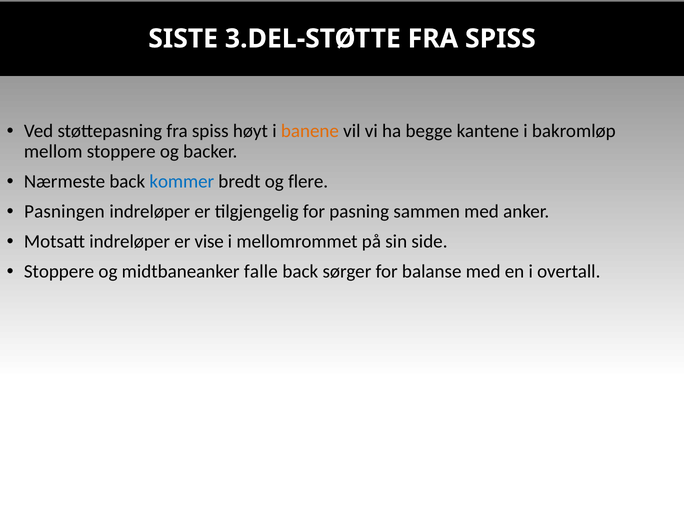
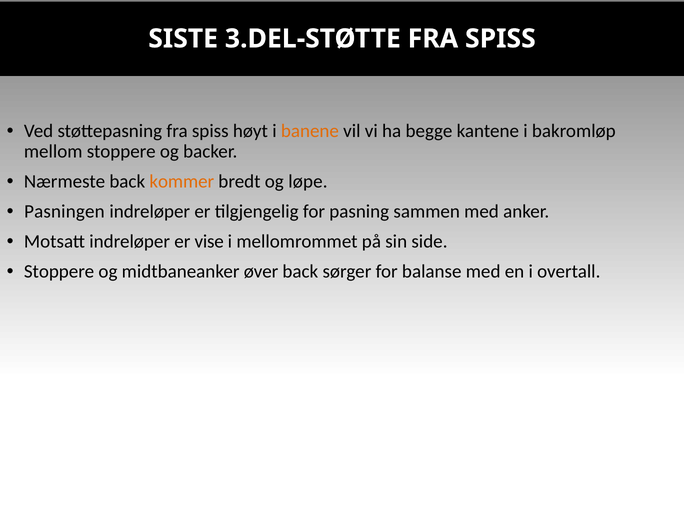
kommer colour: blue -> orange (182, 182)
flere: flere -> løpe (308, 182)
falle: falle -> øver (261, 272)
